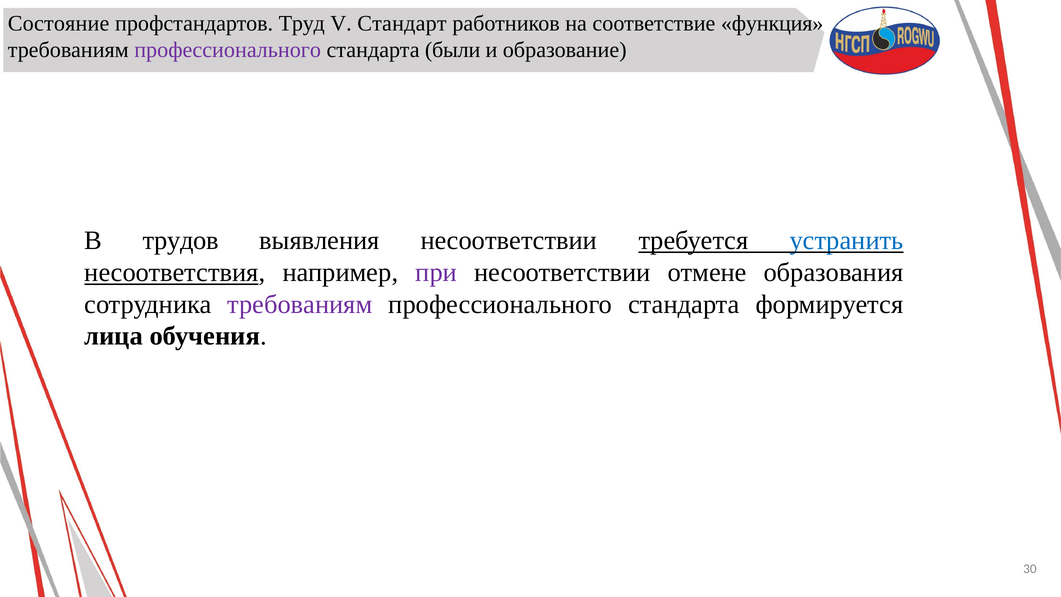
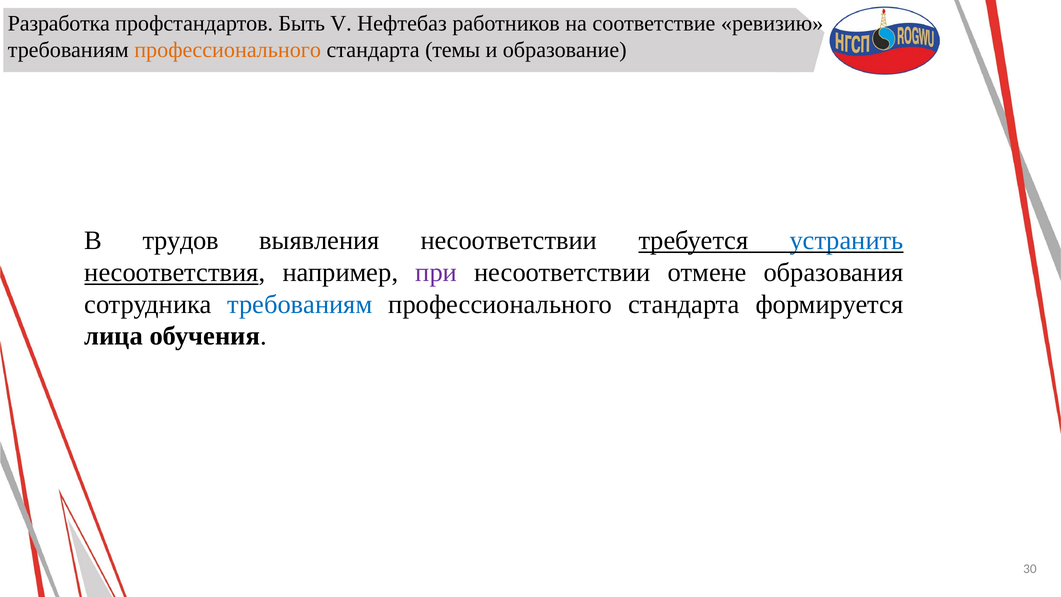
Состояние: Состояние -> Разработка (59, 23)
Труд: Труд -> Быть (302, 23)
Стандарт: Стандарт -> Нефтебаз (402, 23)
функция: функция -> ревизию (772, 23)
профессионального colour: purple -> orange (228, 50)
были: были -> темы (453, 50)
требованиям colour: purple -> blue (300, 304)
